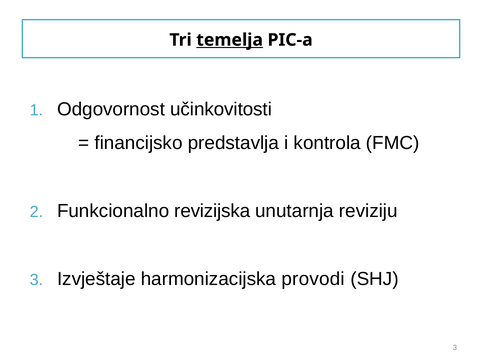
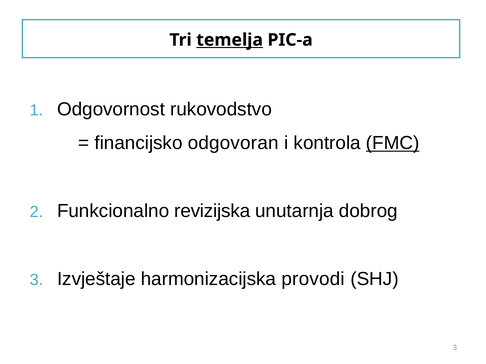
učinkovitosti: učinkovitosti -> rukovodstvo (221, 109)
predstavlja: predstavlja -> odgovoran (233, 143)
FMC underline: none -> present (393, 143)
reviziju: reviziju -> dobrog (368, 211)
